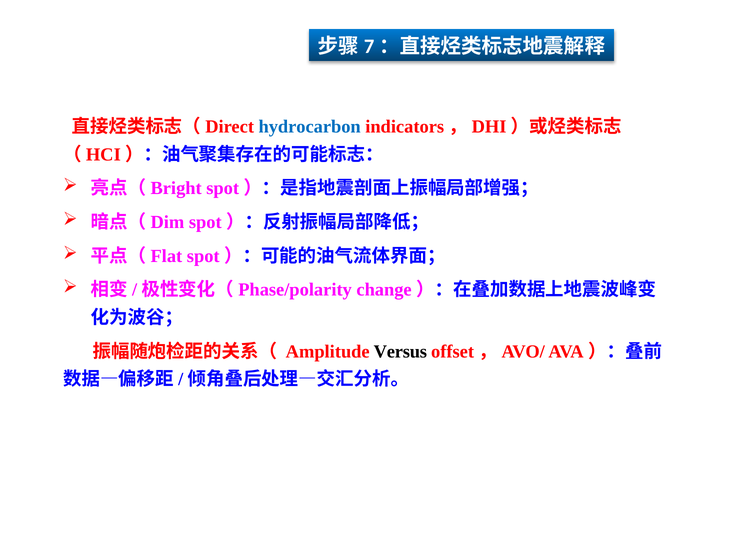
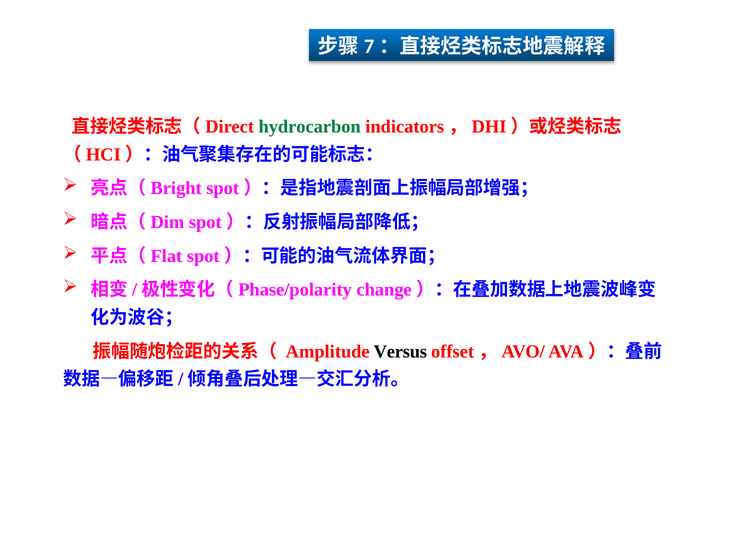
hydrocarbon colour: blue -> green (310, 127)
